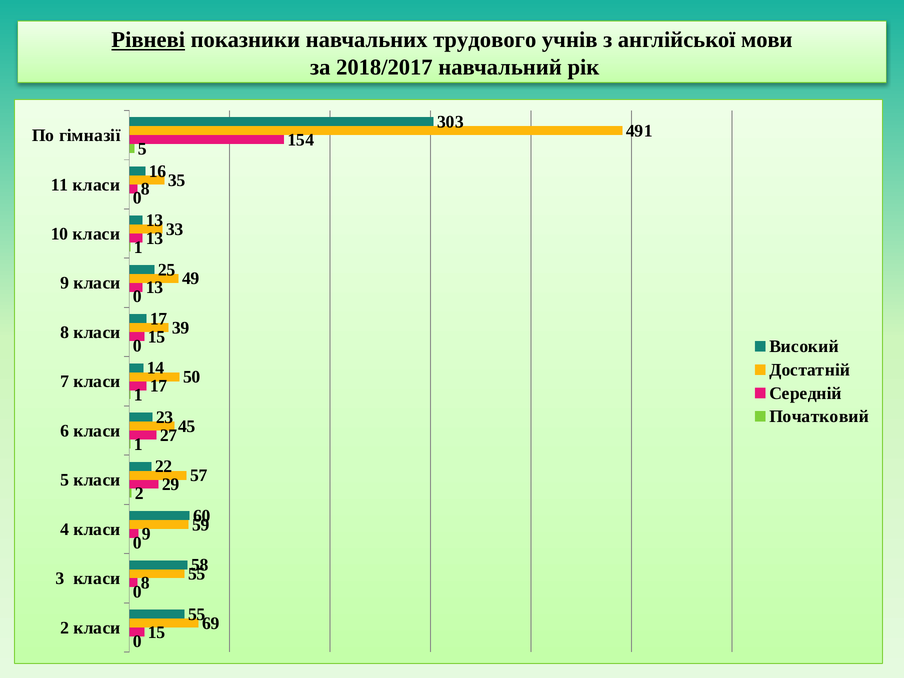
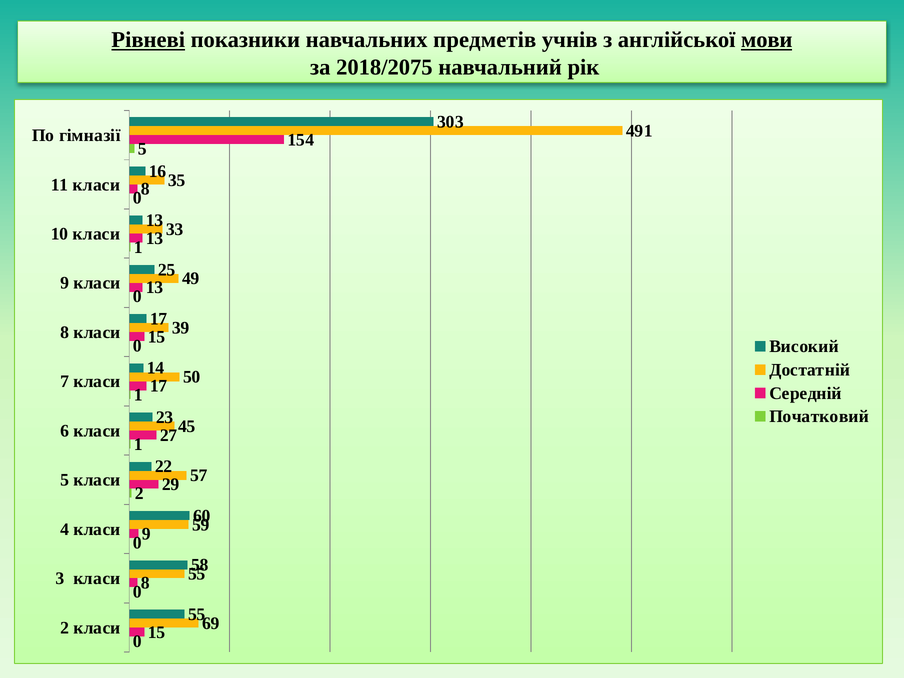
трудового: трудового -> предметів (485, 40)
мови underline: none -> present (767, 40)
2018/2017: 2018/2017 -> 2018/2075 (384, 67)
